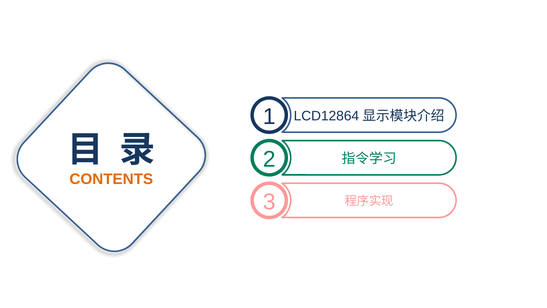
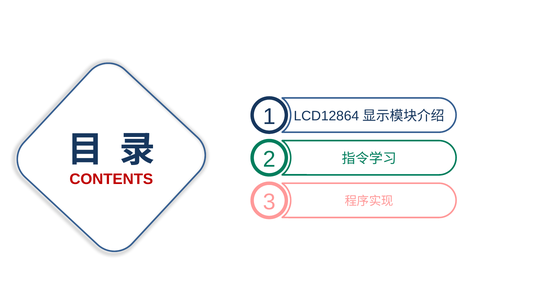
CONTENTS colour: orange -> red (111, 179)
